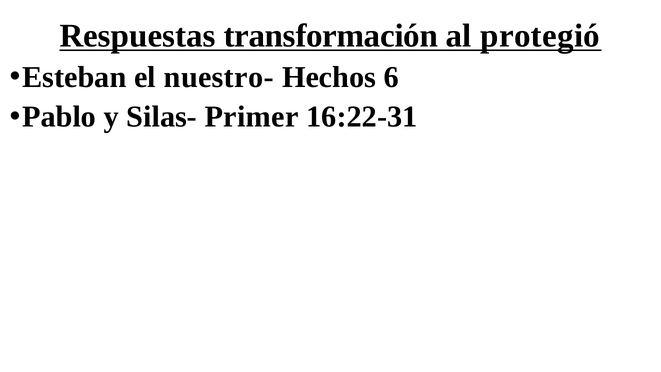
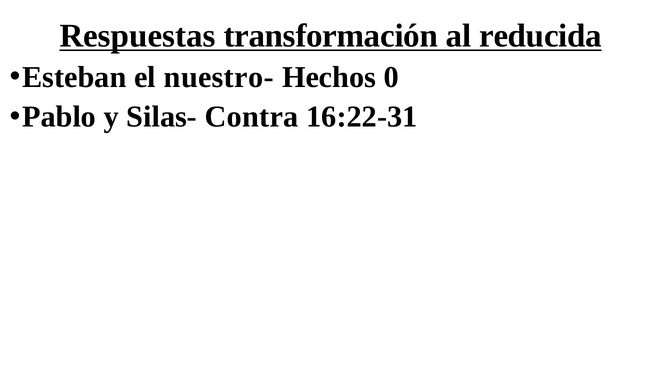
protegió: protegió -> reducida (541, 36)
6: 6 -> 0 (391, 77)
Primer: Primer -> Contra (252, 117)
